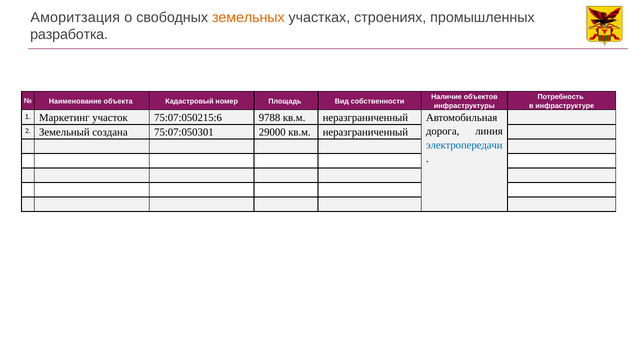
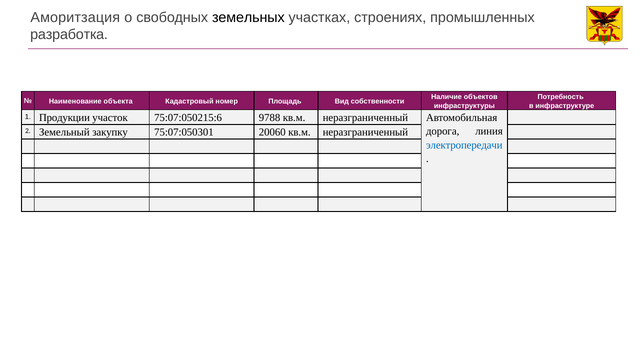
земельных colour: orange -> black (248, 18)
Маркетинг: Маркетинг -> Продукции (64, 118)
создана: создана -> закупку (110, 132)
29000: 29000 -> 20060 (272, 132)
